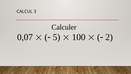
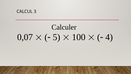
2: 2 -> 4 (109, 37)
